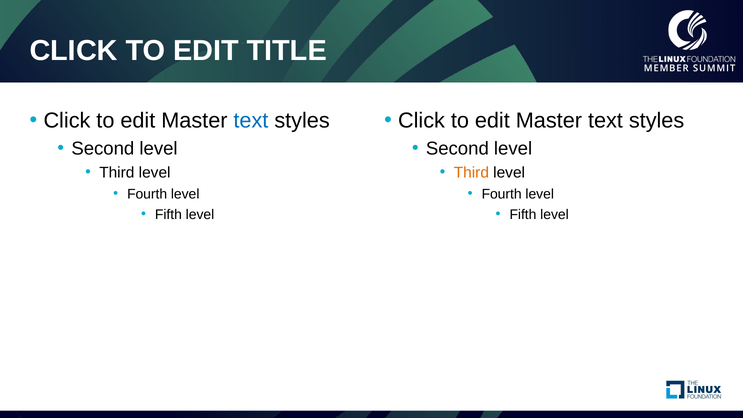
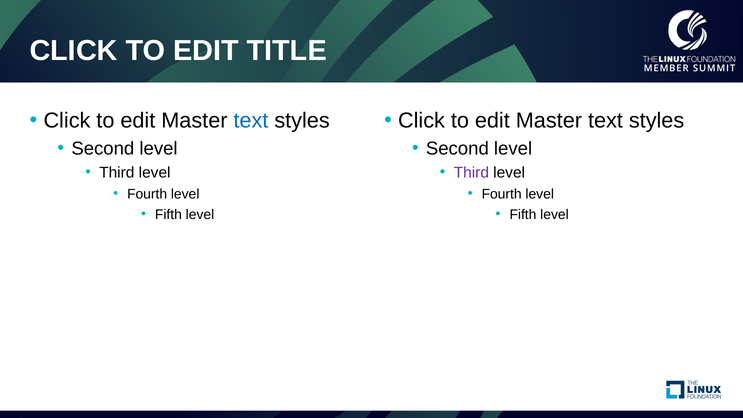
Third colour: orange -> purple (471, 173)
